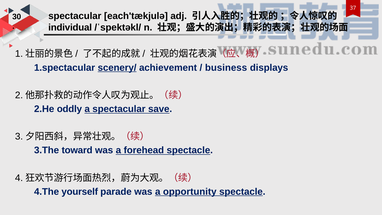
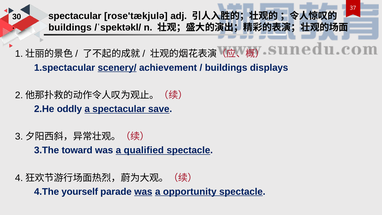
each'tækjulə: each'tækjulə -> rose'tækjulə (136, 16)
individual: individual -> buildings (70, 27)
business: business -> buildings (226, 68)
forehead: forehead -> qualified (144, 150)
was underline: none -> present (143, 192)
